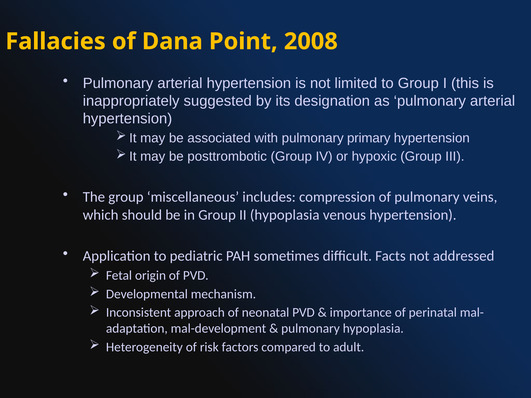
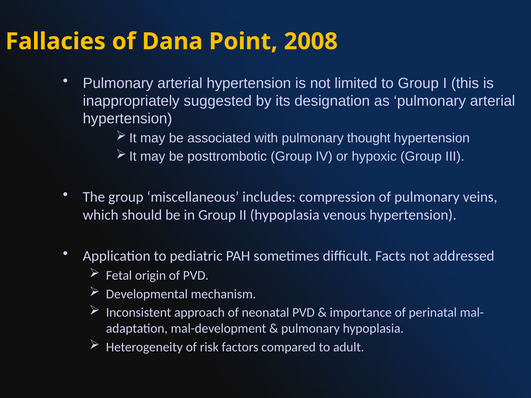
primary: primary -> thought (369, 138)
